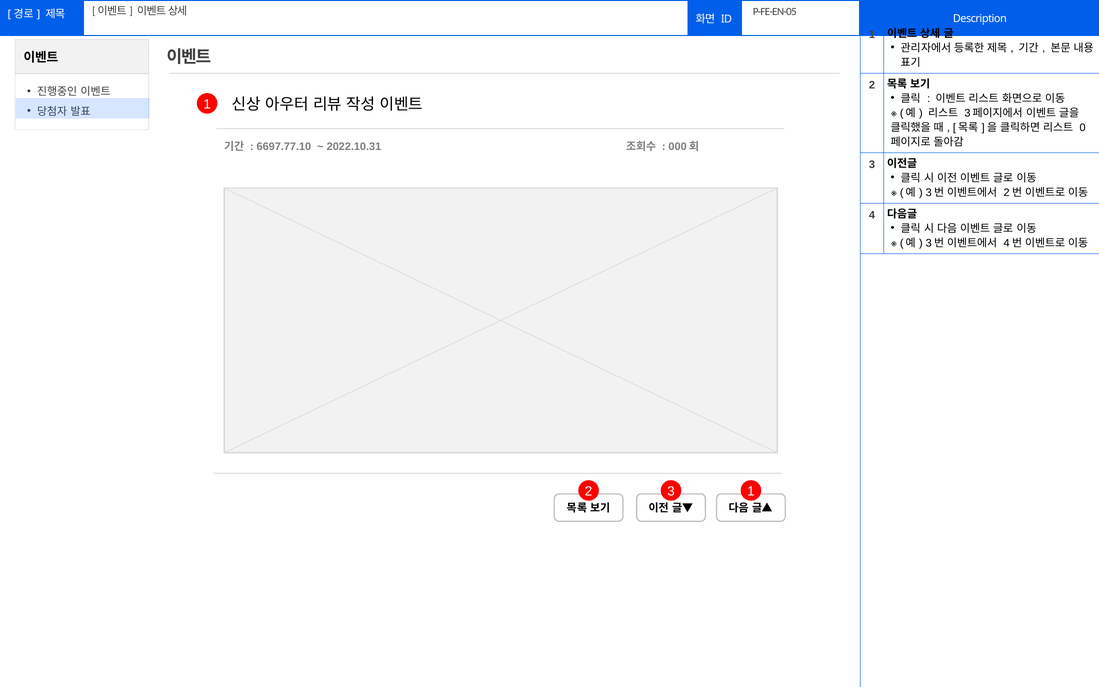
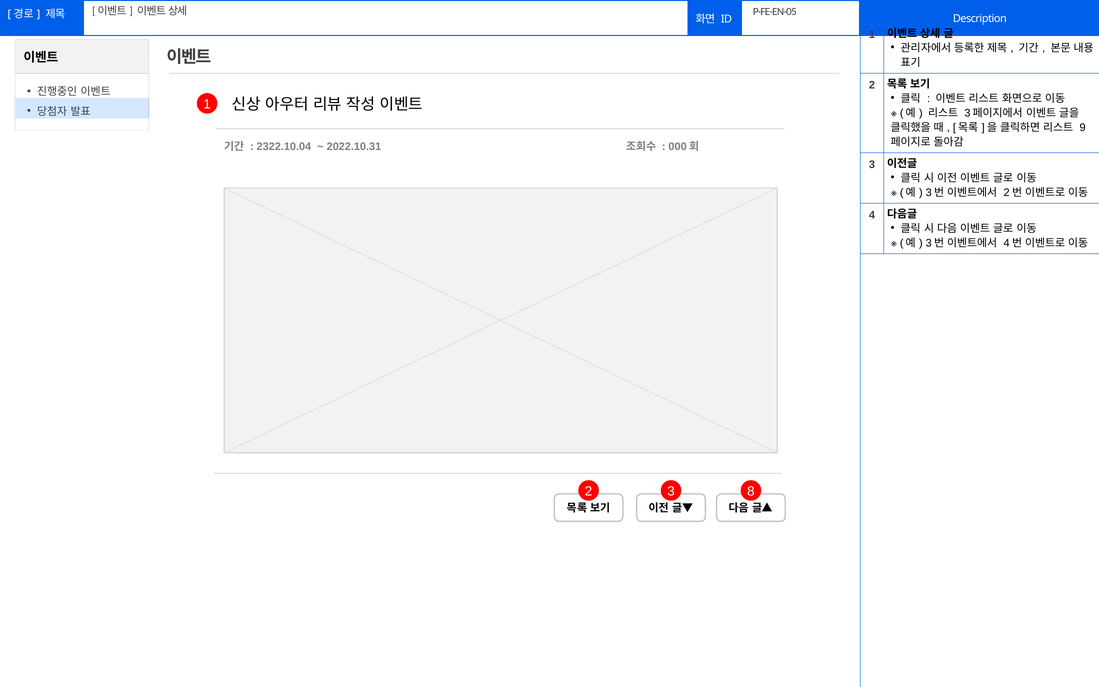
0: 0 -> 9 (1083, 128)
6697.77.10: 6697.77.10 -> 2322.10.04 (284, 147)
3 1: 1 -> 8 (751, 491)
